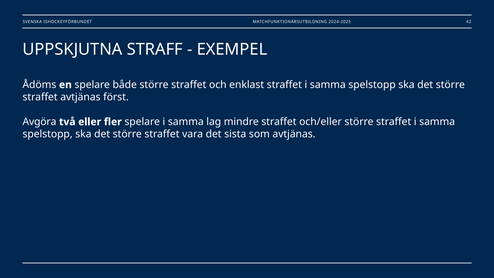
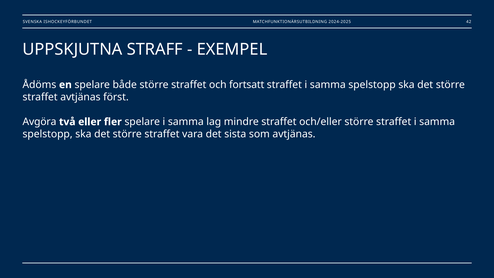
enklast: enklast -> fortsatt (247, 85)
